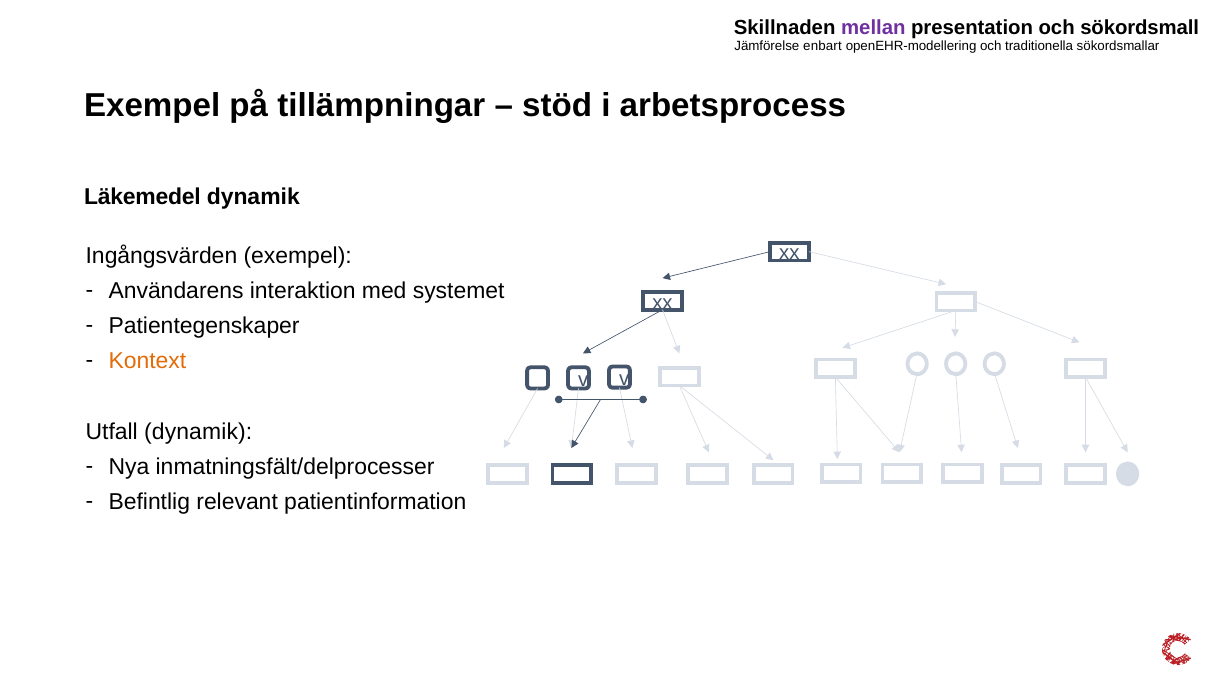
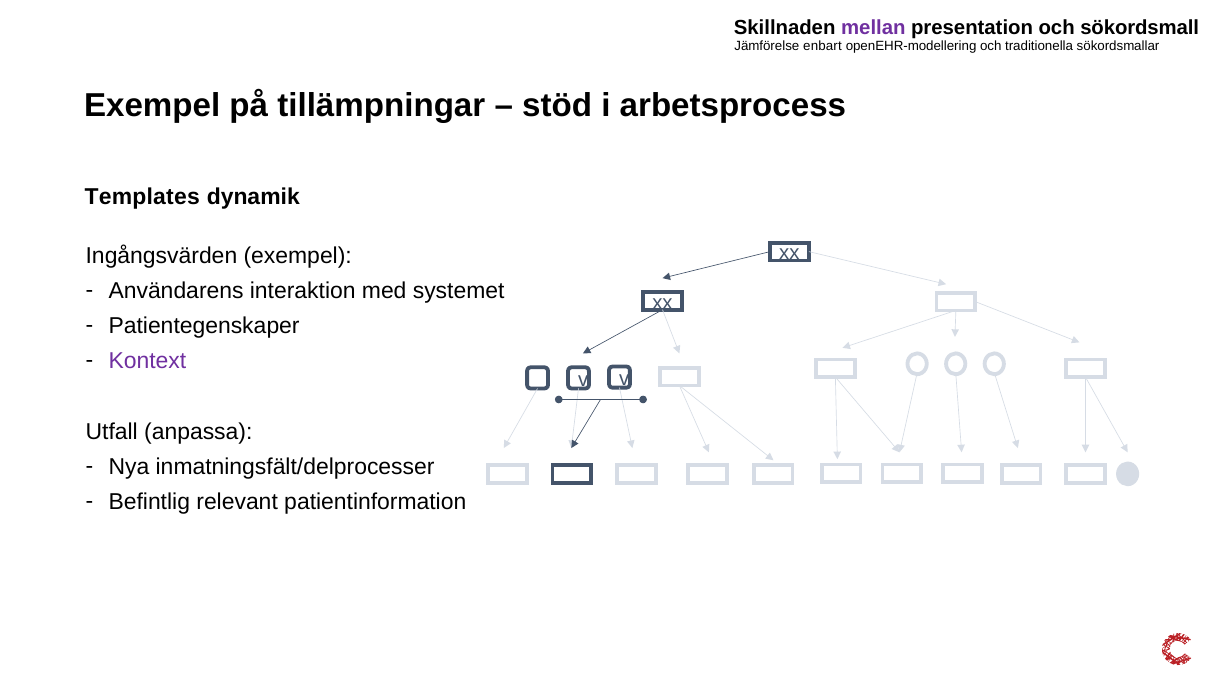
Läkemedel: Läkemedel -> Templates (142, 197)
Kontext colour: orange -> purple (147, 361)
Utfall dynamik: dynamik -> anpassa (198, 432)
